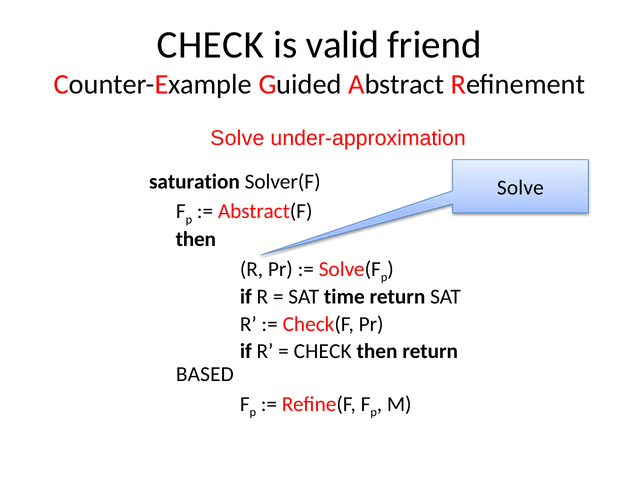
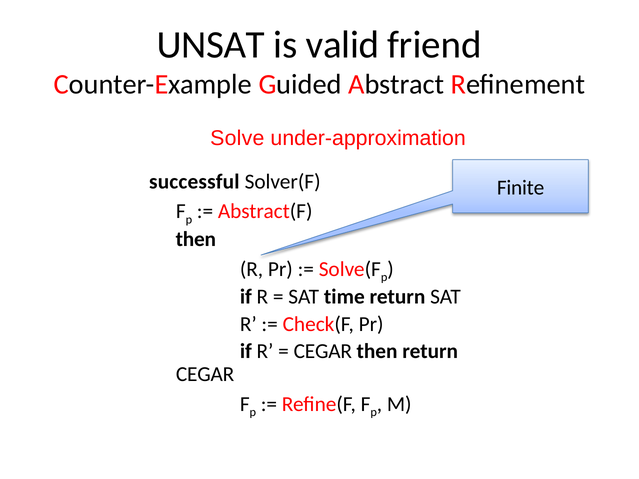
CHECK: CHECK -> UNSAT (211, 45)
saturation: saturation -> successful (194, 182)
Solve: Solve -> Finite (521, 188)
CHECK: CHECK -> CEGAR (323, 352)
BASED: BASED -> CEGAR (205, 375)
